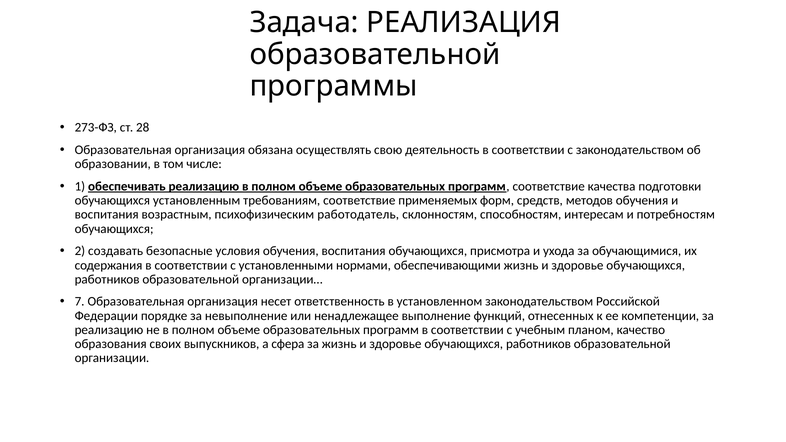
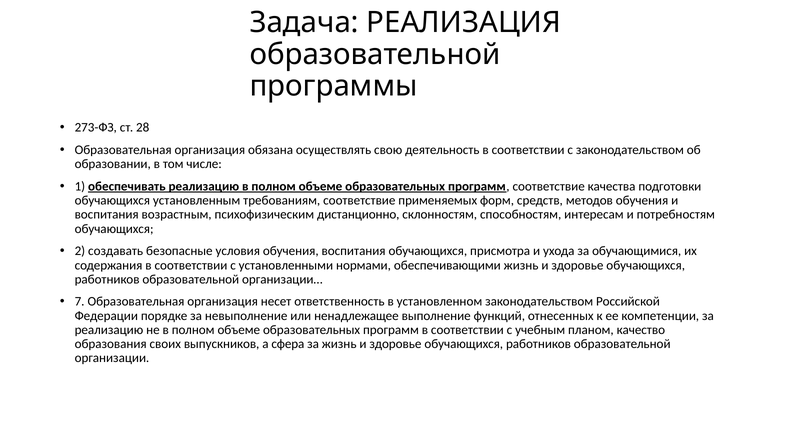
работодатель: работодатель -> дистанционно (358, 215)
